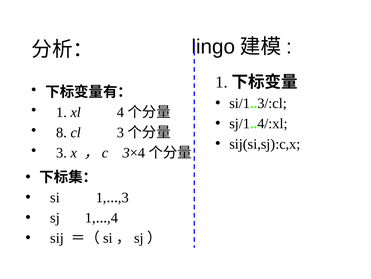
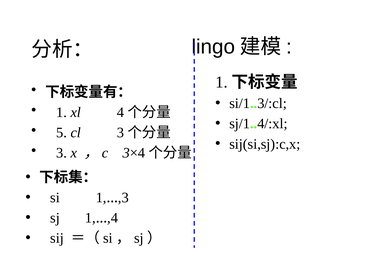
8: 8 -> 5 (62, 132)
